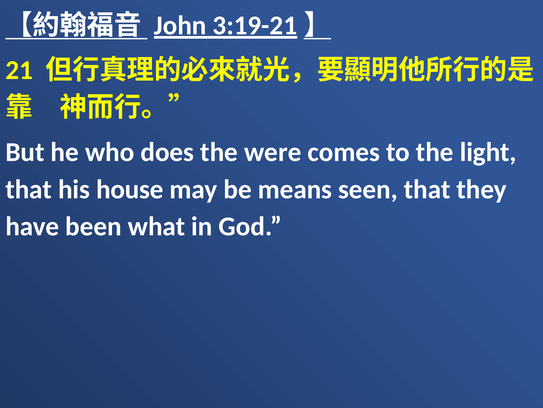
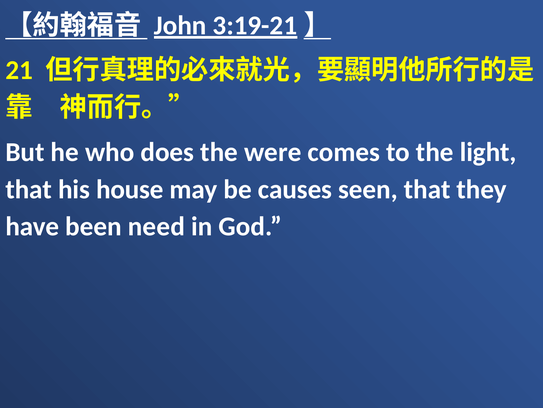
means: means -> causes (295, 189)
what: what -> need (156, 226)
